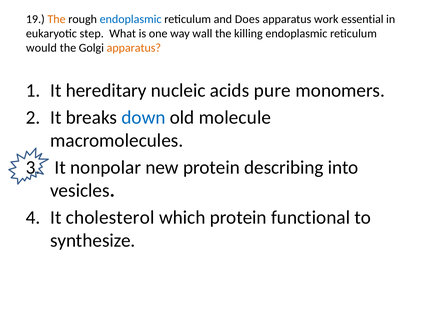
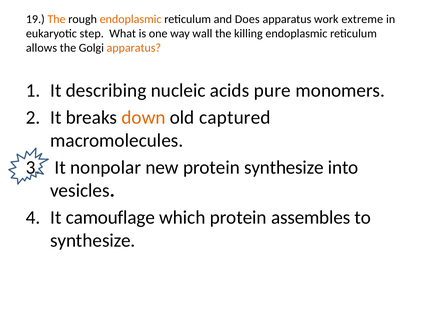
endoplasmic colour: blue -> orange (131, 19)
essential: essential -> extreme (362, 19)
would: would -> allows (41, 48)
hereditary: hereditary -> describing (106, 91)
down colour: blue -> orange (143, 118)
molecule: molecule -> captured (235, 118)
protein describing: describing -> synthesize (284, 168)
cholesterol: cholesterol -> camouflage (110, 217)
functional: functional -> assembles (311, 217)
